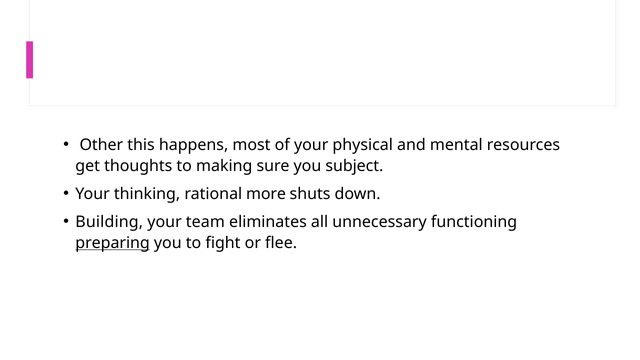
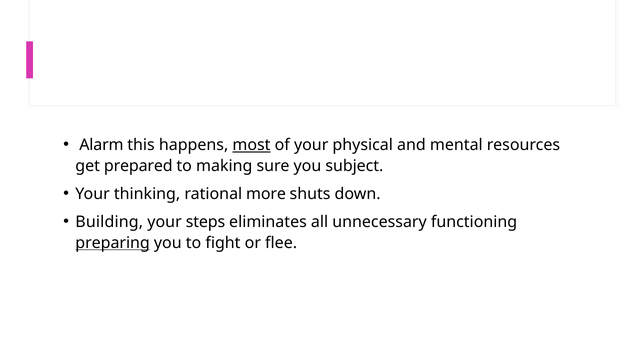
Other: Other -> Alarm (101, 145)
most underline: none -> present (251, 145)
thoughts: thoughts -> prepared (138, 166)
team: team -> steps (206, 222)
